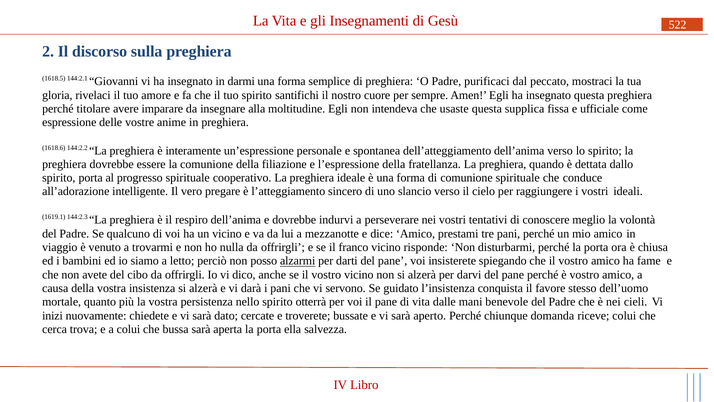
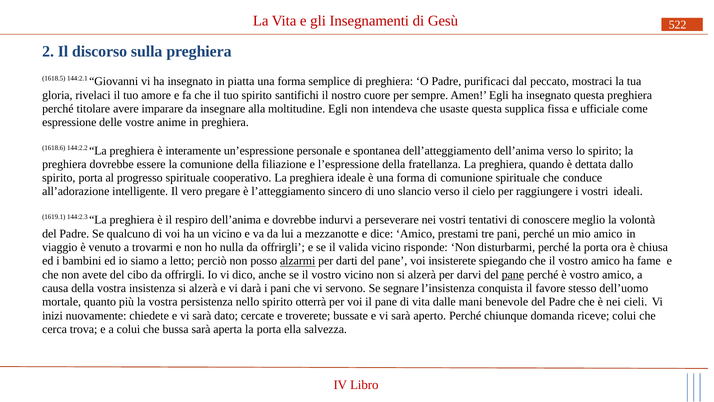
darmi: darmi -> piatta (241, 82)
franco: franco -> valida (353, 247)
pane underline: none -> present (513, 275)
guidato: guidato -> segnare (401, 288)
